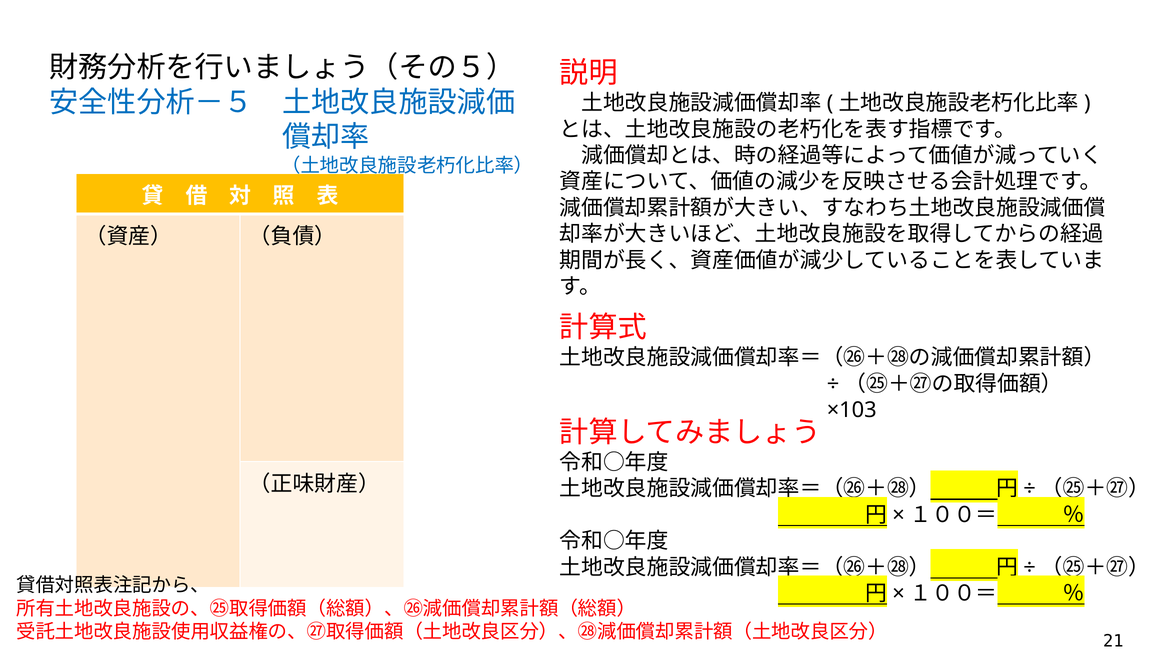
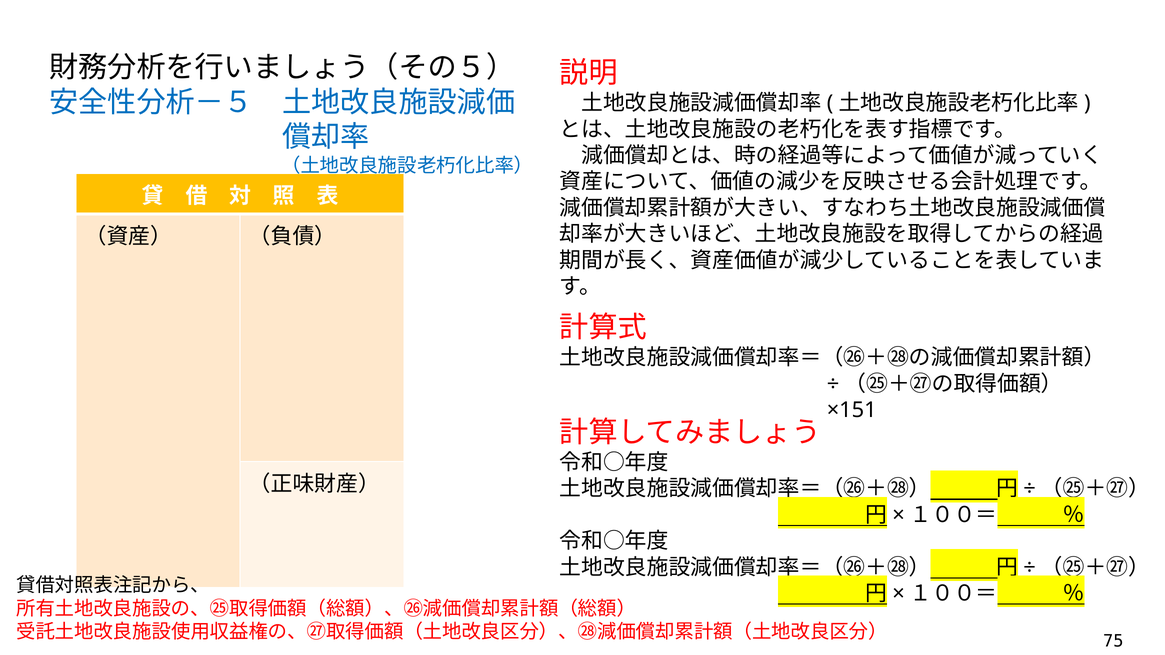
×103: ×103 -> ×151 (852, 410)
21: 21 -> 75 (1113, 642)
